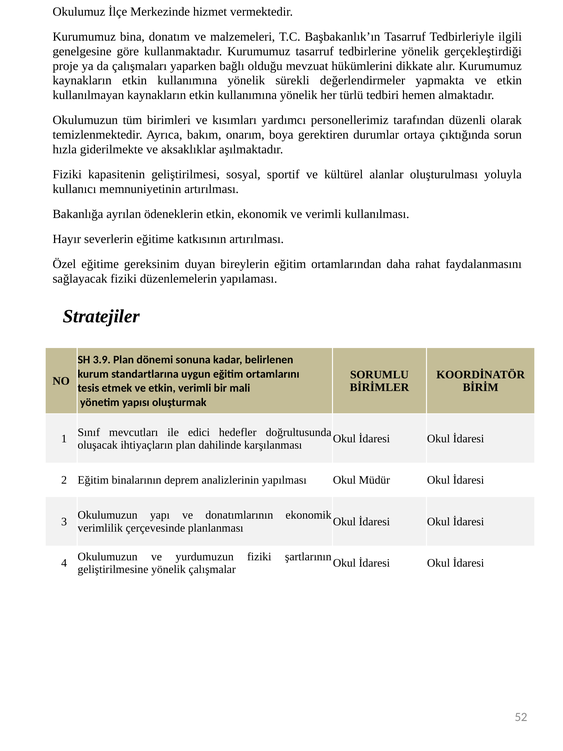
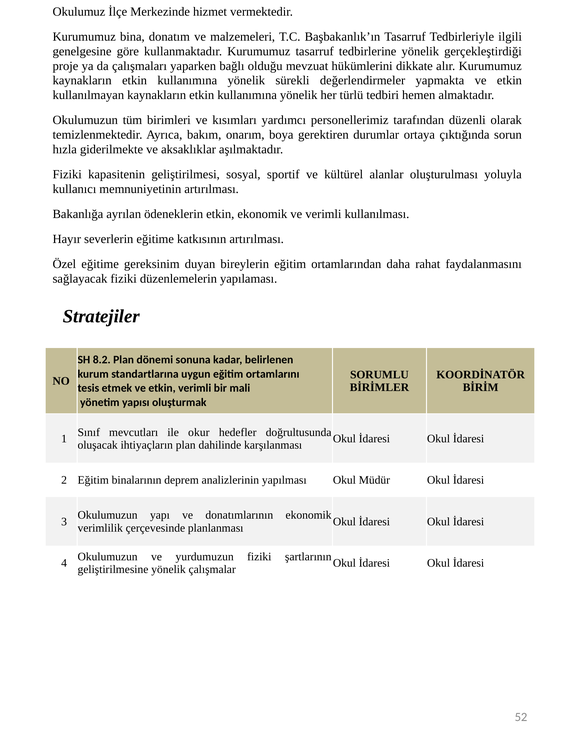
3.9: 3.9 -> 8.2 (102, 360)
edici: edici -> okur (199, 432)
